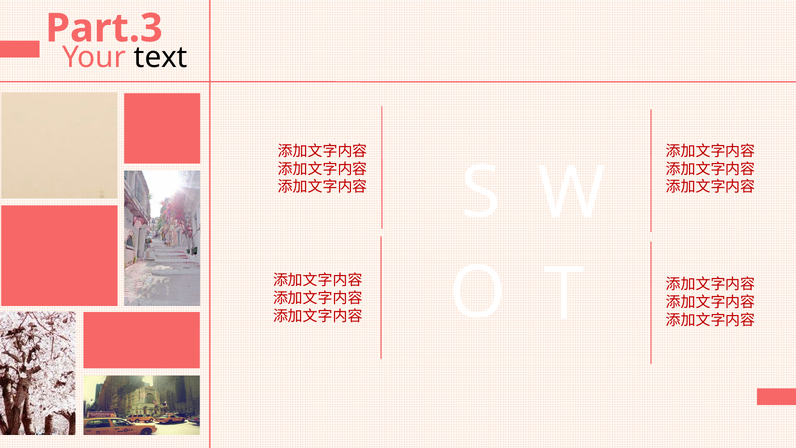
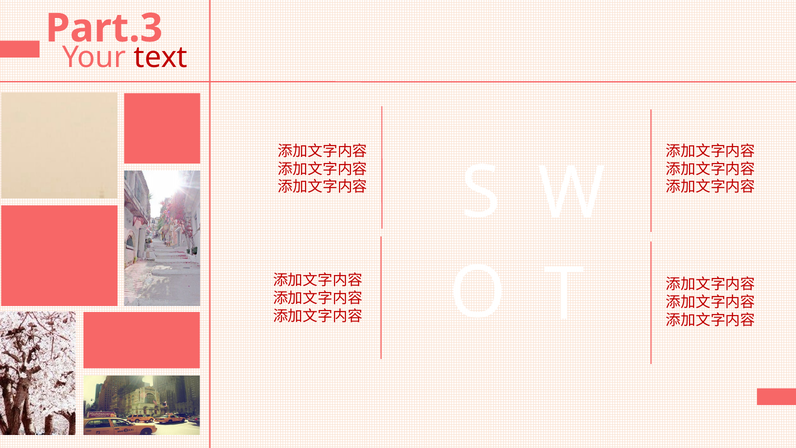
text colour: black -> red (161, 57)
